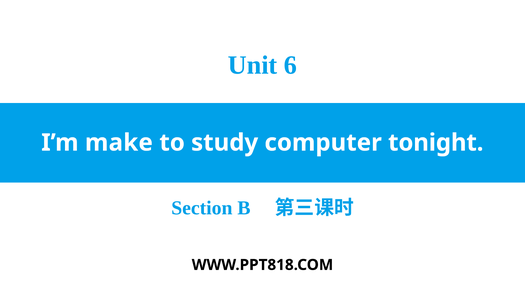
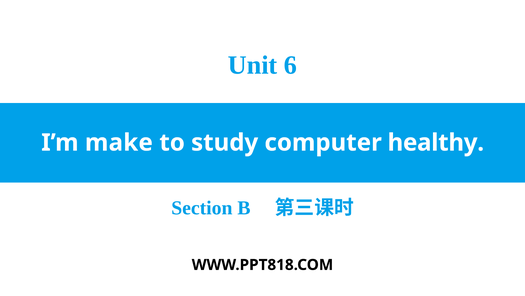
tonight: tonight -> healthy (436, 142)
